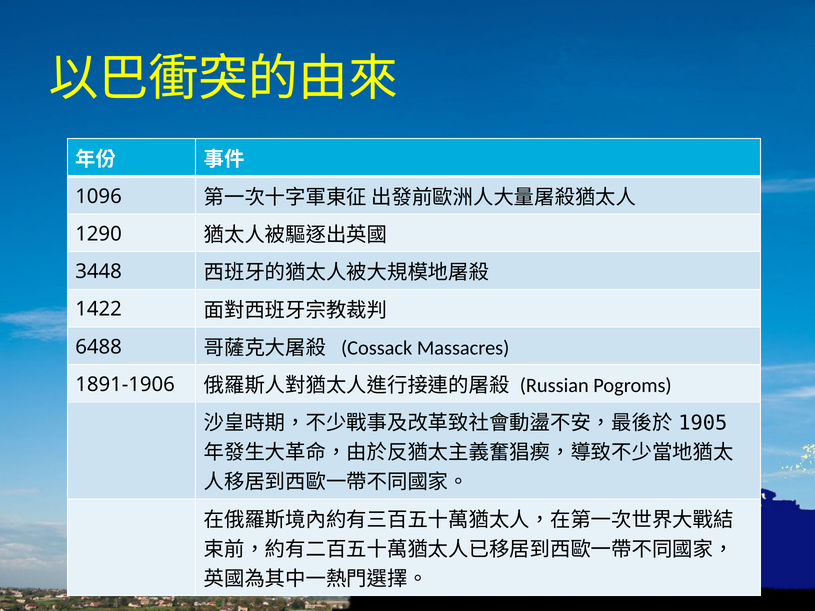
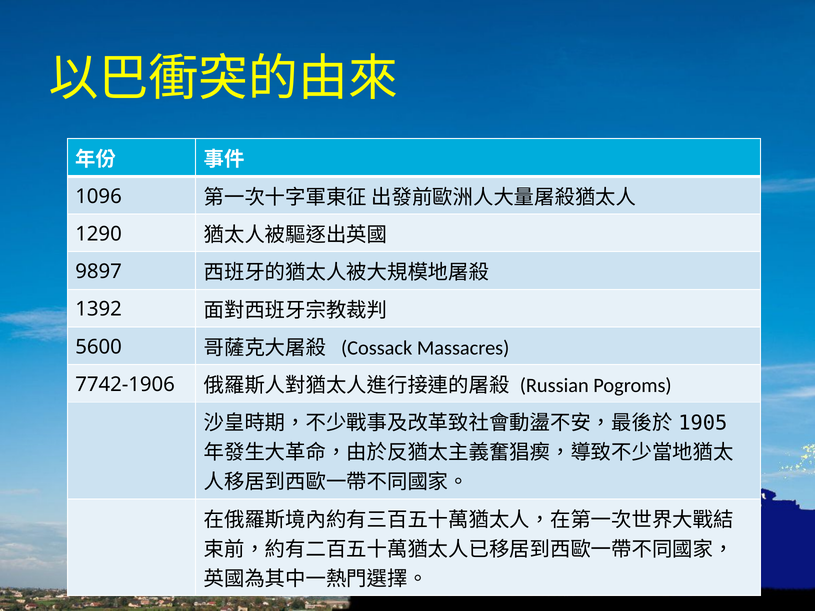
3448: 3448 -> 9897 (99, 272)
1422: 1422 -> 1392 (99, 309)
6488: 6488 -> 5600 (99, 347)
1891-1906: 1891-1906 -> 7742-1906 (125, 385)
